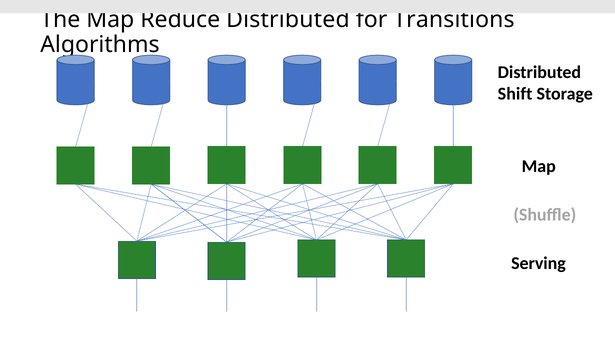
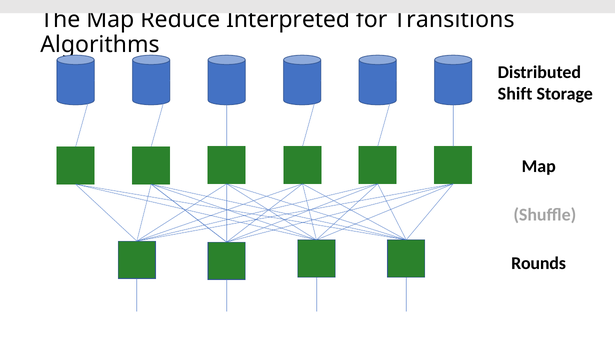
Reduce Distributed: Distributed -> Interpreted (288, 20)
Serving: Serving -> Rounds (539, 263)
